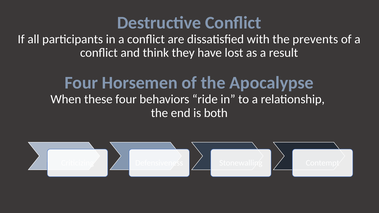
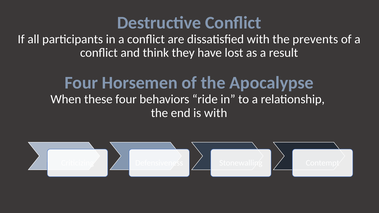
is both: both -> with (216, 113)
